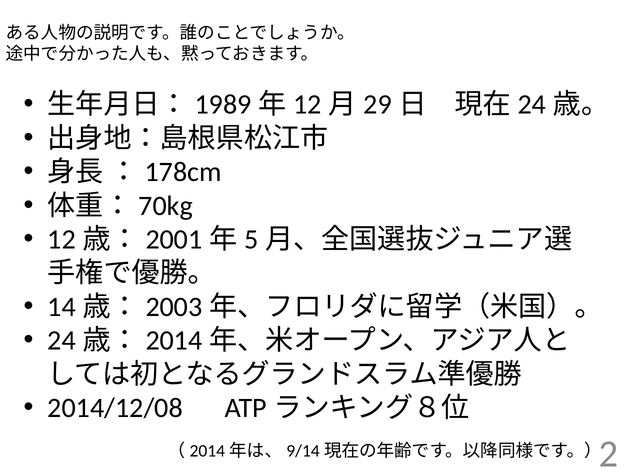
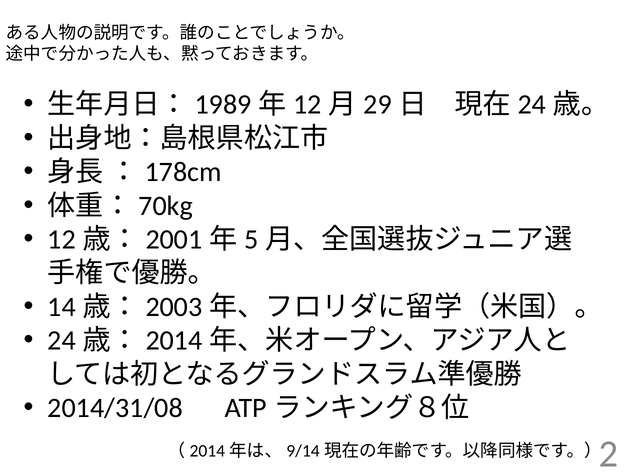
2014/12/08: 2014/12/08 -> 2014/31/08 (115, 408)
